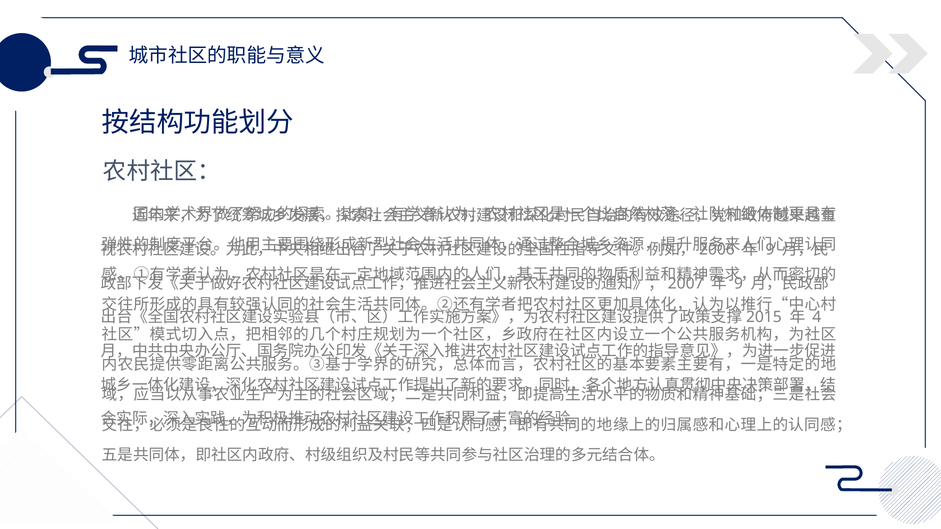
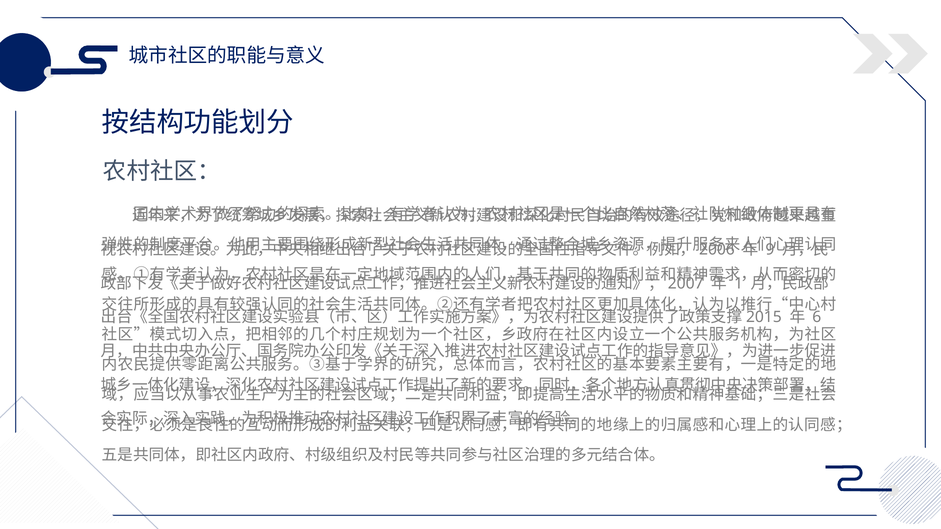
9: 9 -> 1 (739, 284)
4: 4 -> 6 (817, 317)
